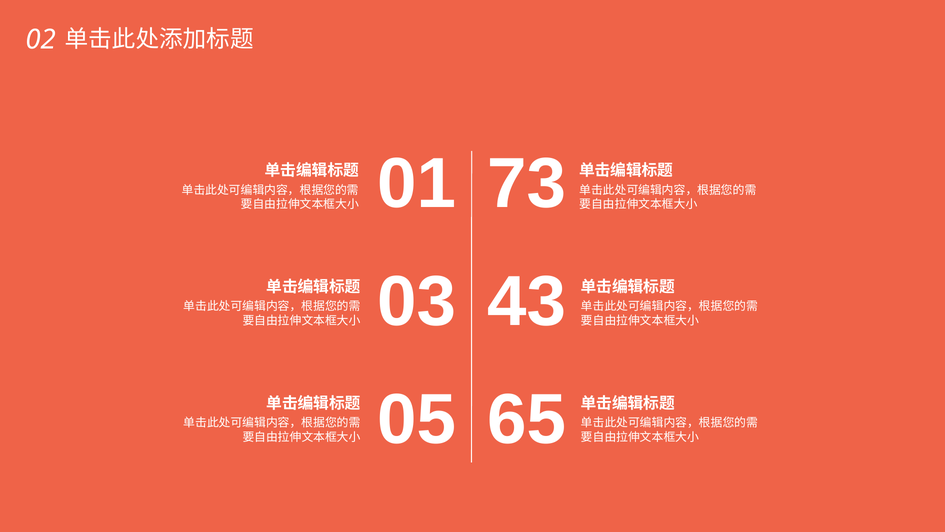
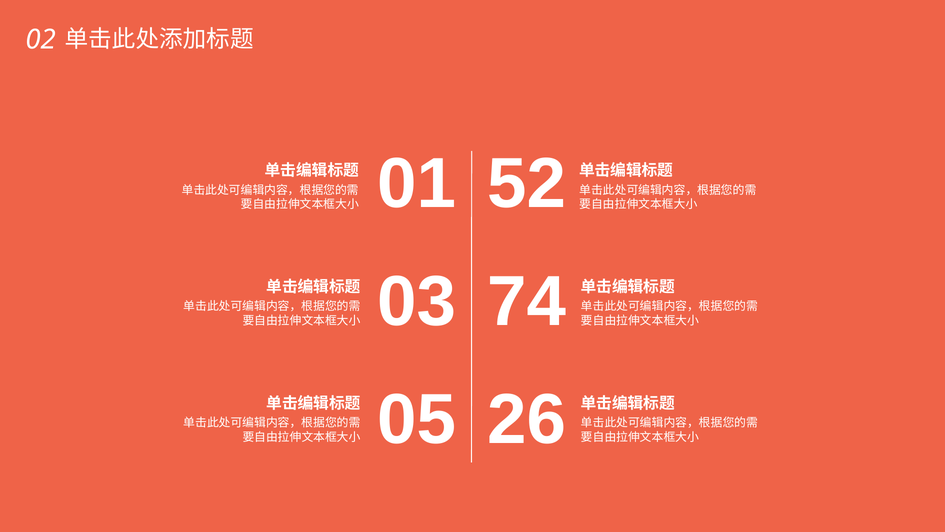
73: 73 -> 52 (527, 184)
43: 43 -> 74 (527, 301)
65: 65 -> 26 (527, 419)
